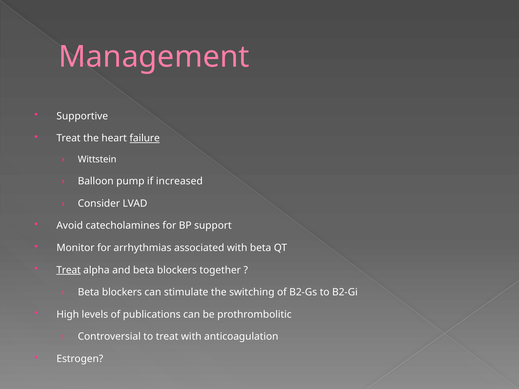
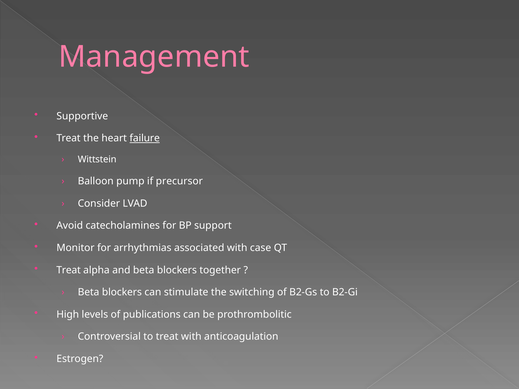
increased: increased -> precursor (179, 181)
with beta: beta -> case (261, 248)
Treat underline: present -> none (69, 270)
